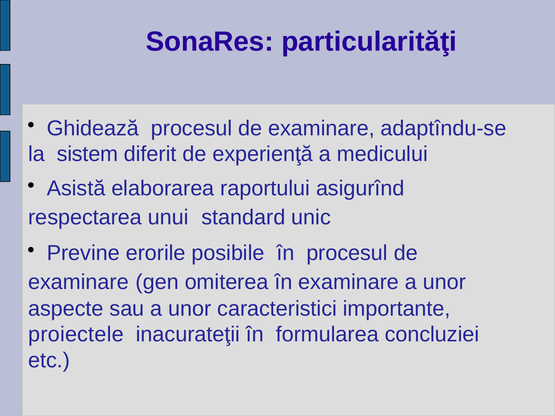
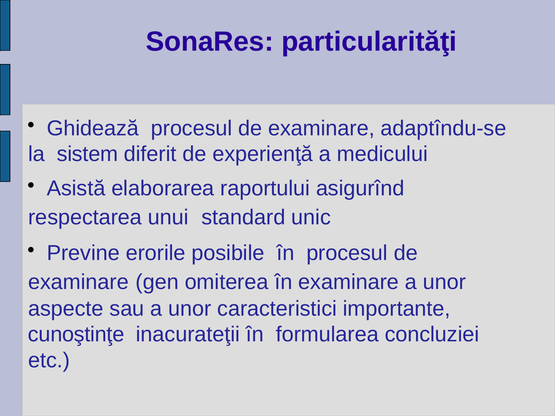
proiectele: proiectele -> cunoştinţe (76, 335)
